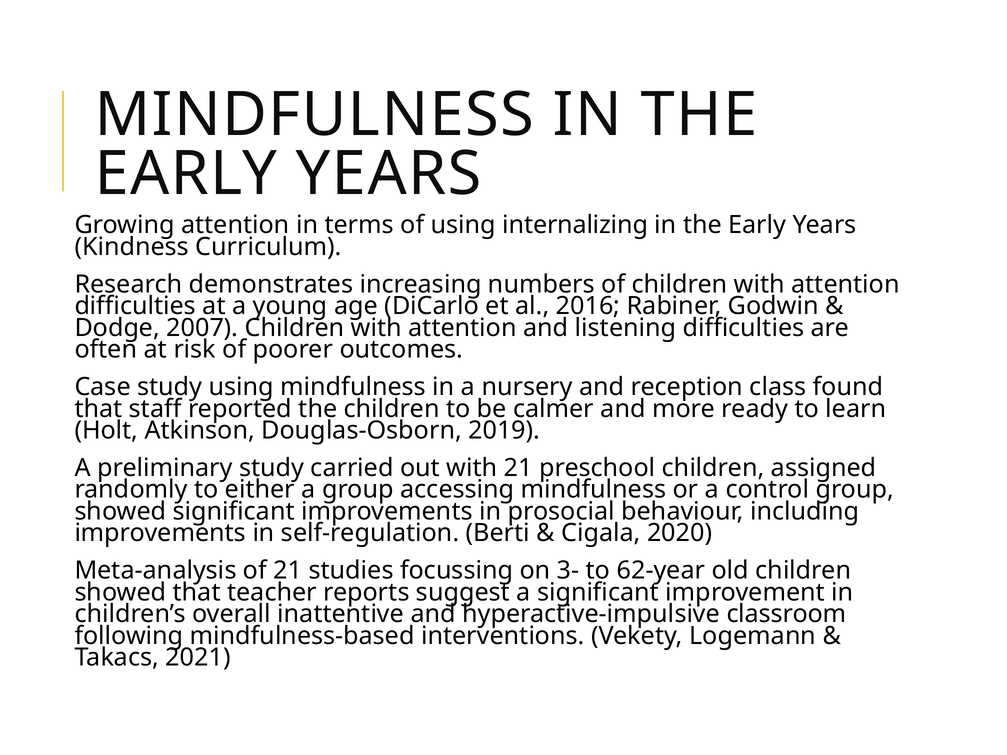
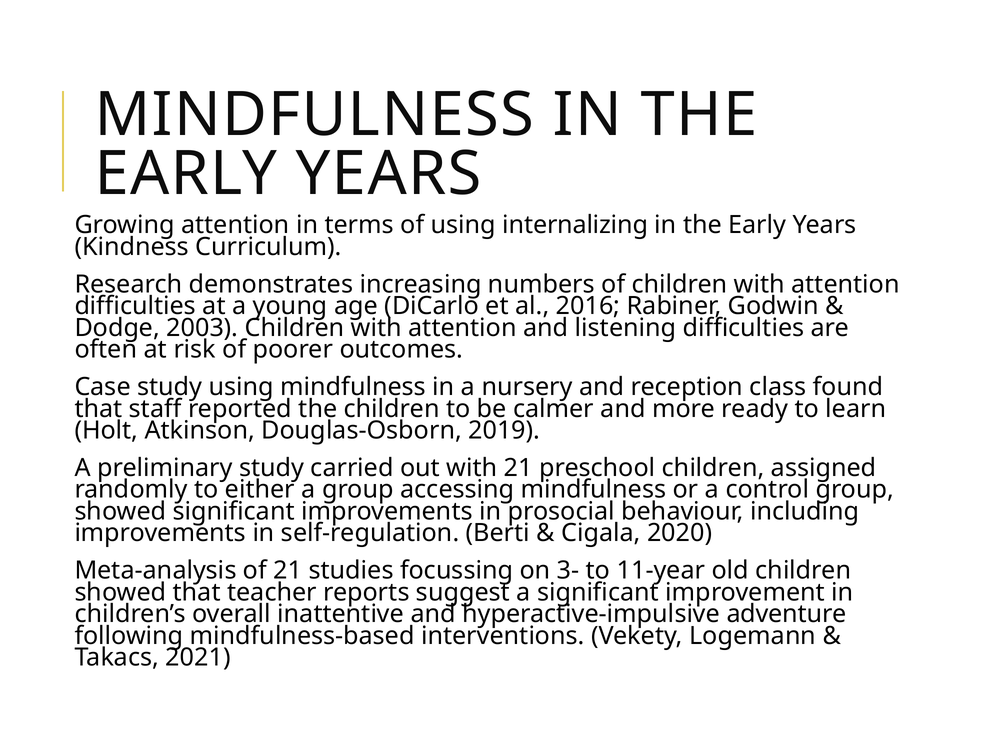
2007: 2007 -> 2003 (202, 328)
62-year: 62-year -> 11-year (661, 571)
classroom: classroom -> adventure (786, 614)
